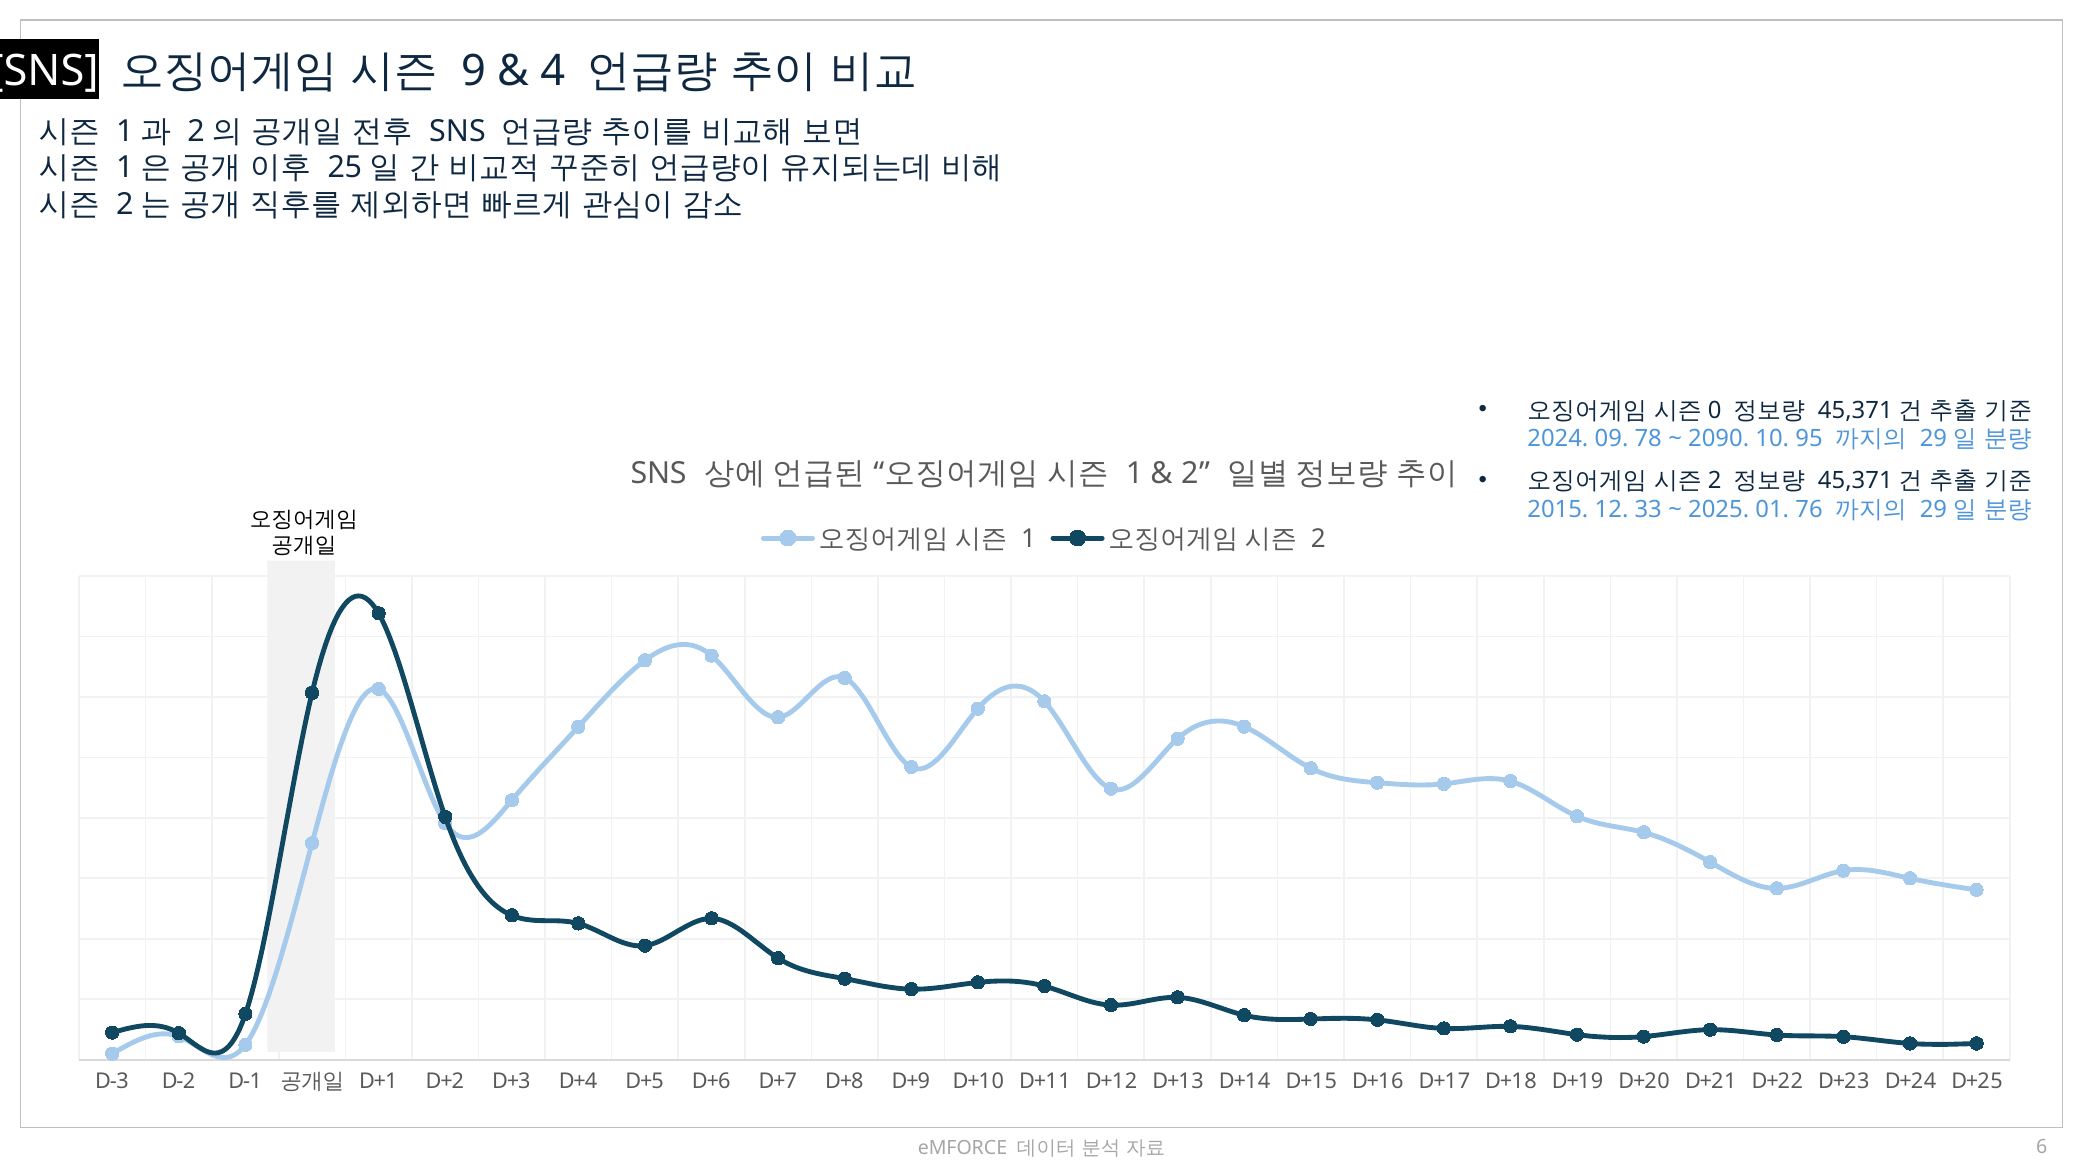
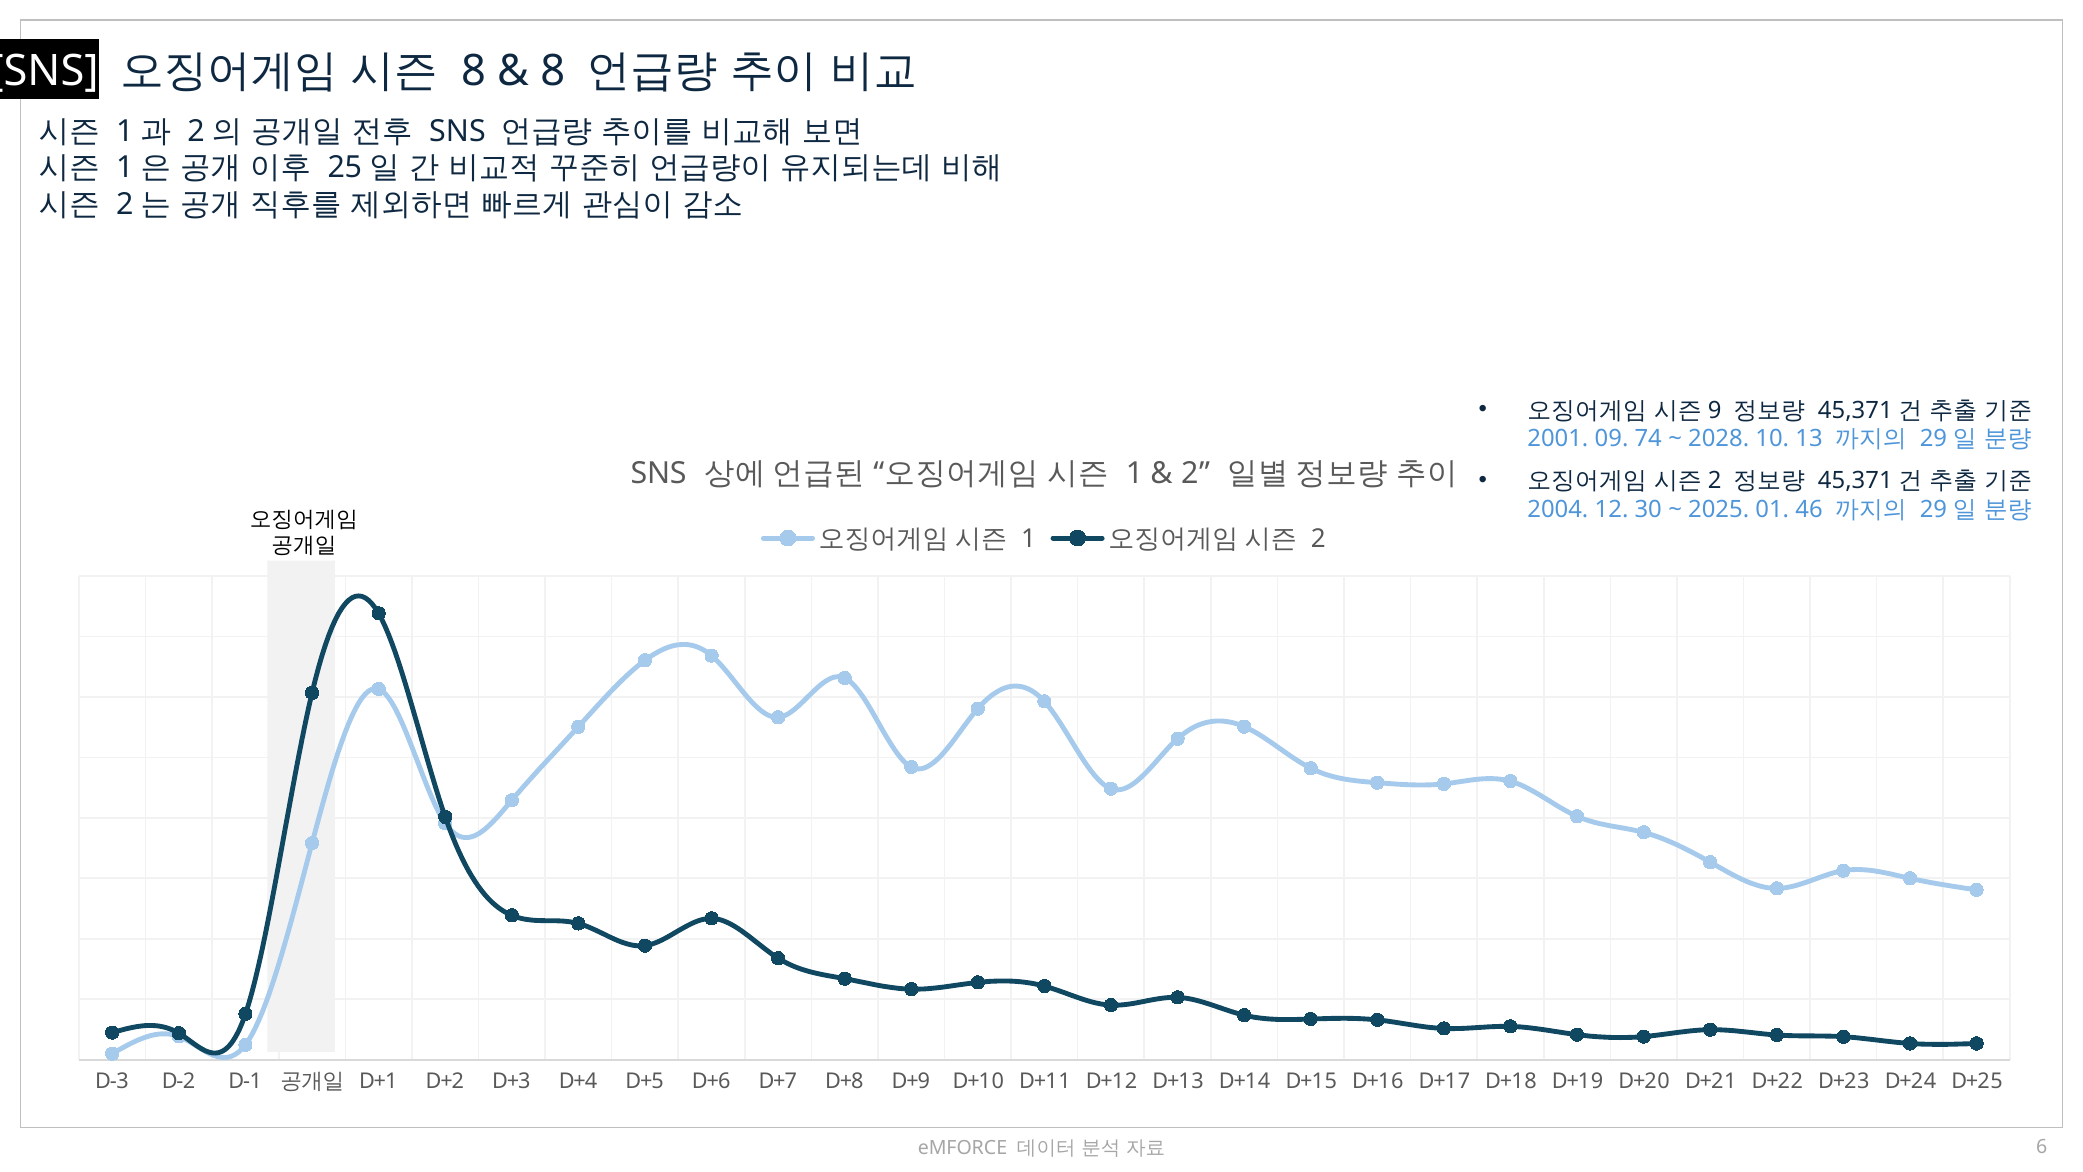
9: 9 -> 8 (474, 71)
4: 4 -> 8 (553, 71)
0: 0 -> 9 (1715, 410)
2024: 2024 -> 2001 (1558, 439)
78: 78 -> 74 (1648, 439)
2090: 2090 -> 2028 (1719, 439)
95: 95 -> 13 (1809, 439)
2015: 2015 -> 2004 (1558, 509)
33: 33 -> 30 (1648, 509)
76: 76 -> 46 (1809, 509)
